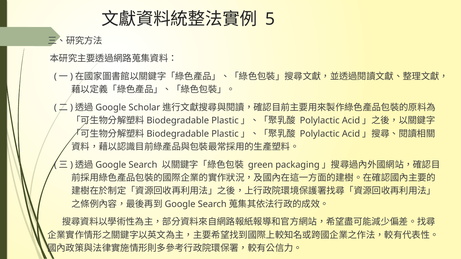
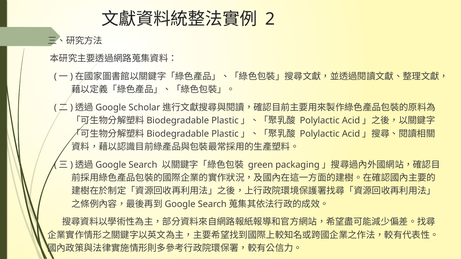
5: 5 -> 2 (270, 19)
